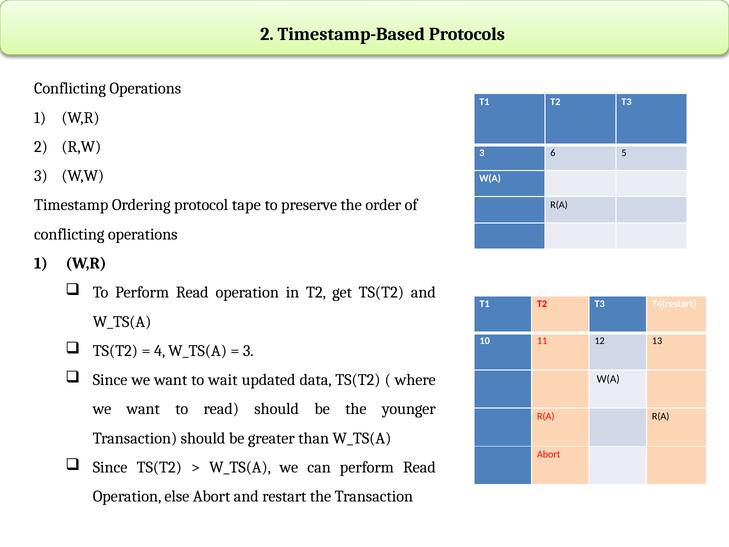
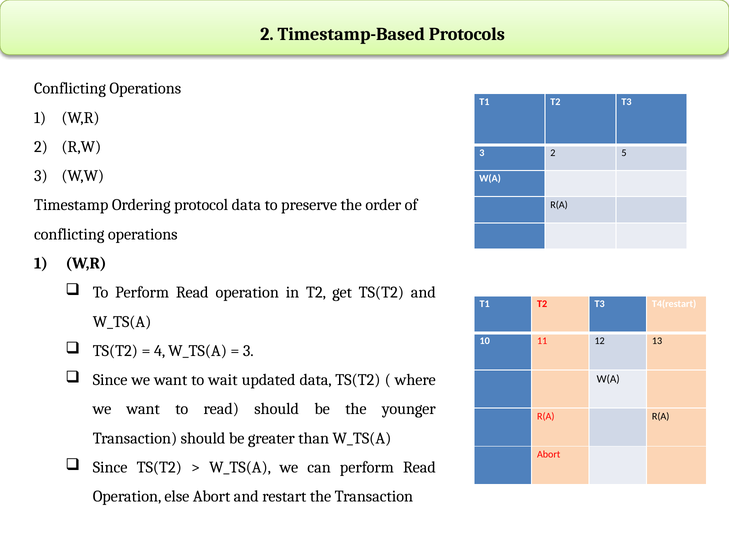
3 6: 6 -> 2 (553, 153)
protocol tape: tape -> data (246, 205)
